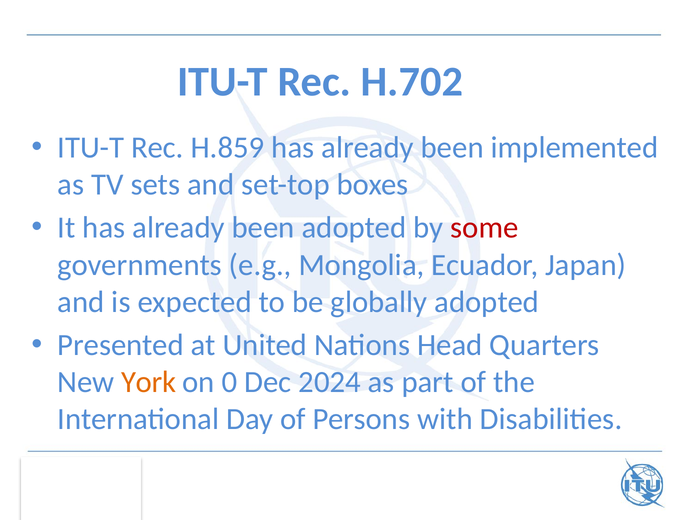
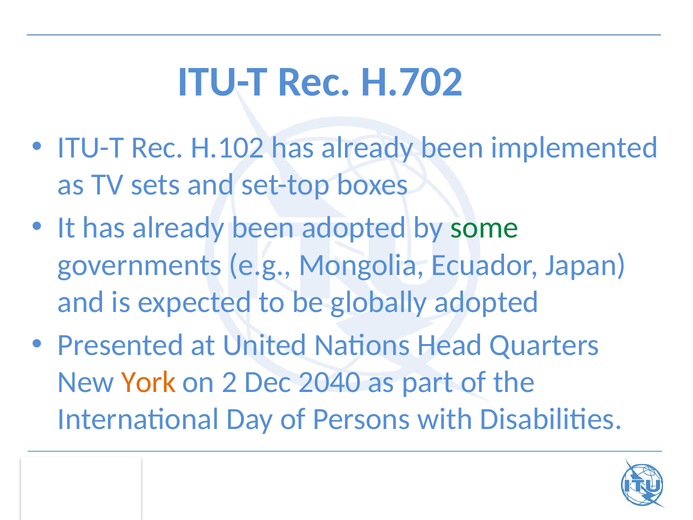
H.859: H.859 -> H.102 (228, 148)
some colour: red -> green (484, 228)
0: 0 -> 2 (229, 382)
2024: 2024 -> 2040 (330, 382)
